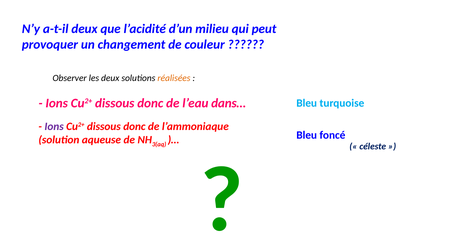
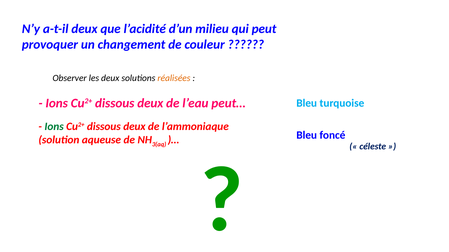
donc: donc -> deux (150, 103)
dans…: dans… -> peut… (228, 103)
Ions colour: purple -> green (54, 127)
donc: donc -> deux (134, 127)
